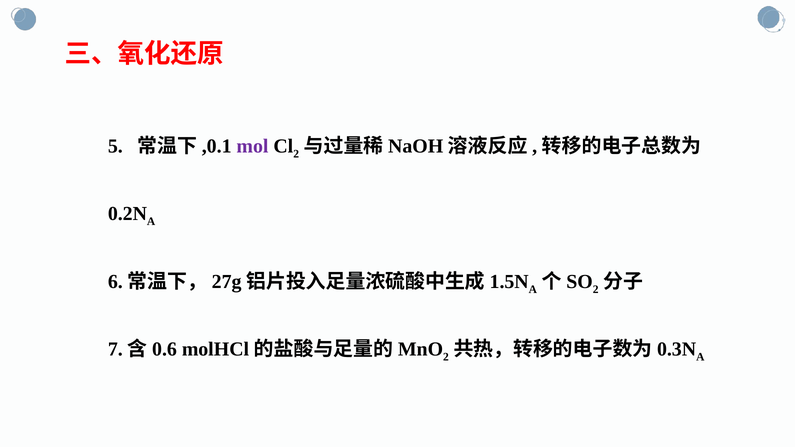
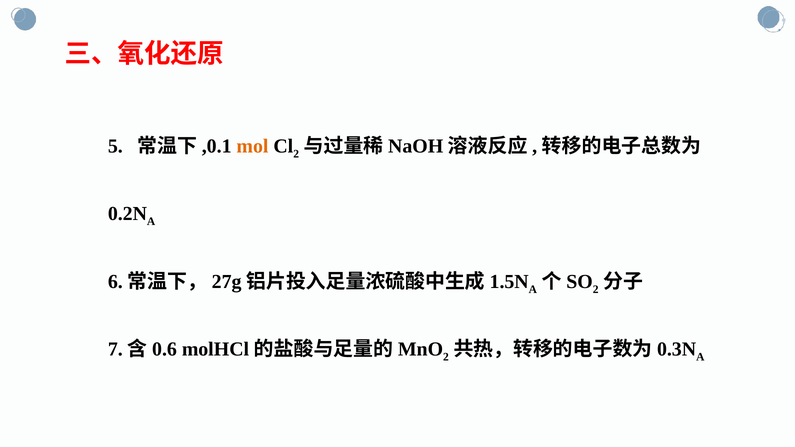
mol colour: purple -> orange (252, 146)
